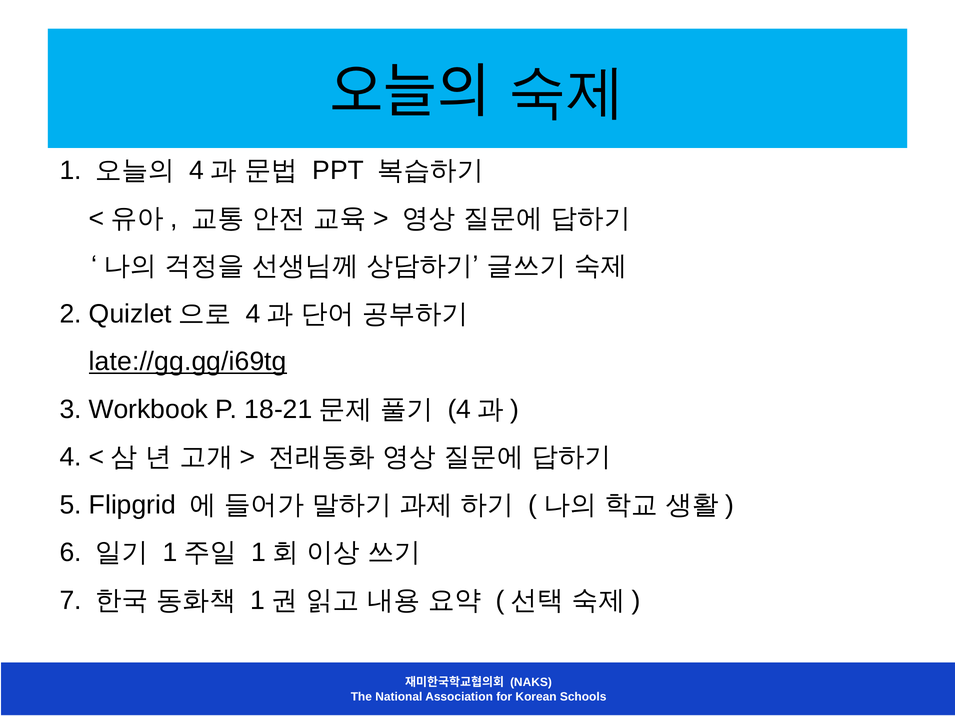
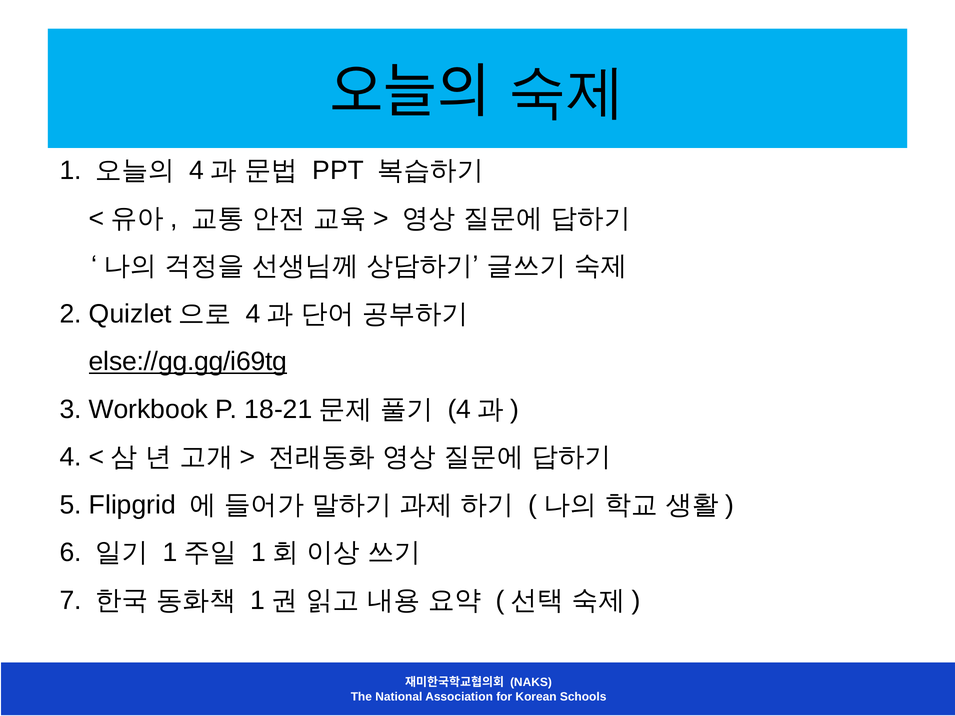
late://gg.gg/i69tg: late://gg.gg/i69tg -> else://gg.gg/i69tg (188, 362)
